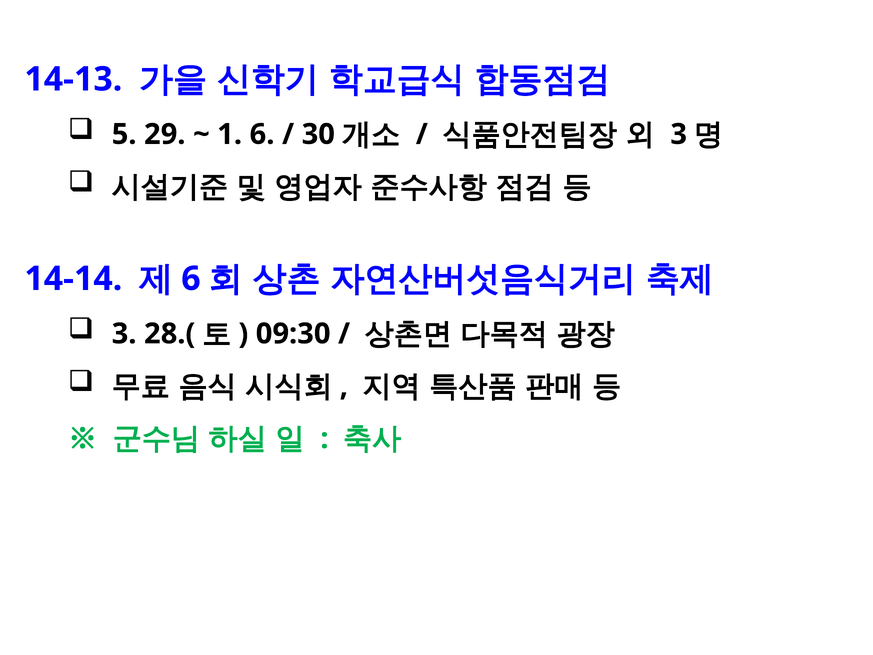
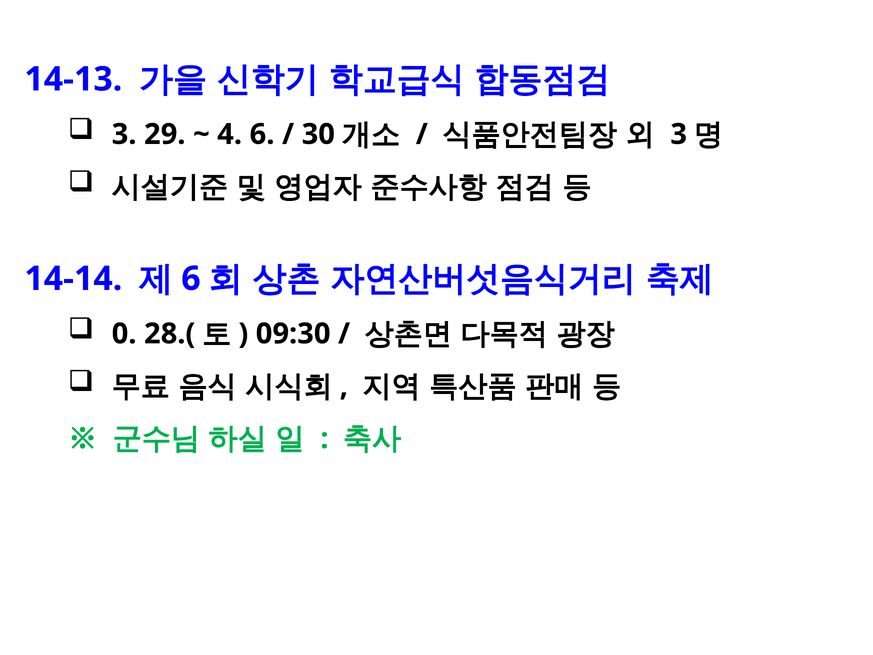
5: 5 -> 3 (124, 134)
1: 1 -> 4 (230, 134)
3: 3 -> 0 (124, 334)
